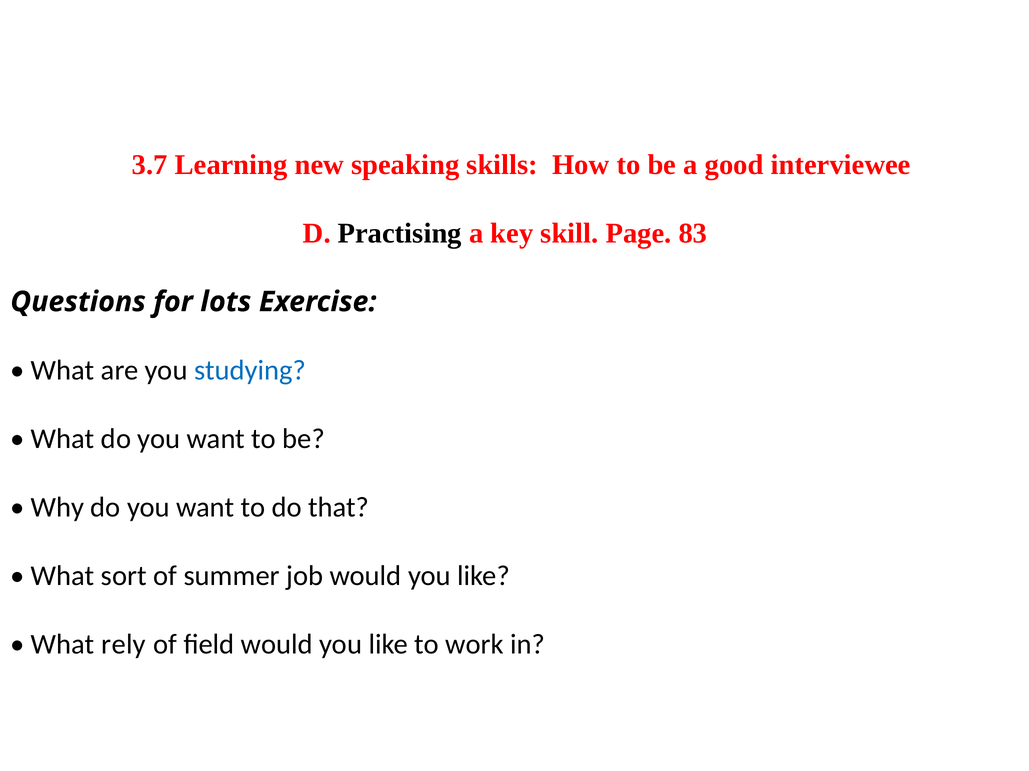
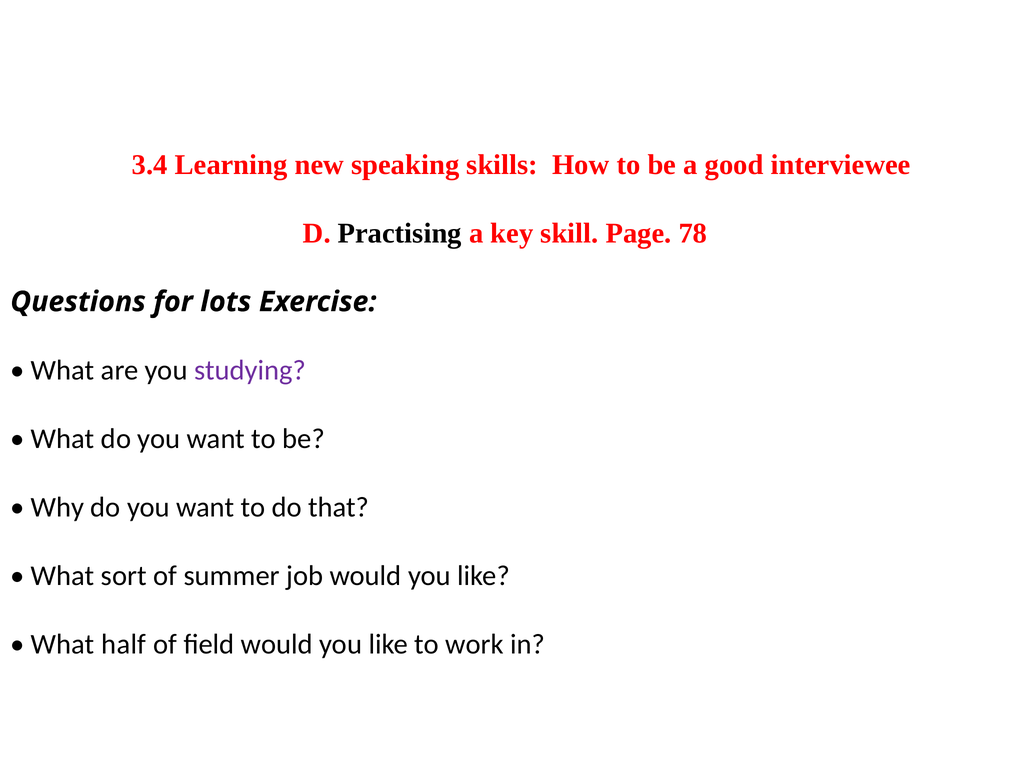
3.7: 3.7 -> 3.4 (150, 165)
83: 83 -> 78 (693, 233)
studying colour: blue -> purple (250, 371)
rely: rely -> half (124, 645)
